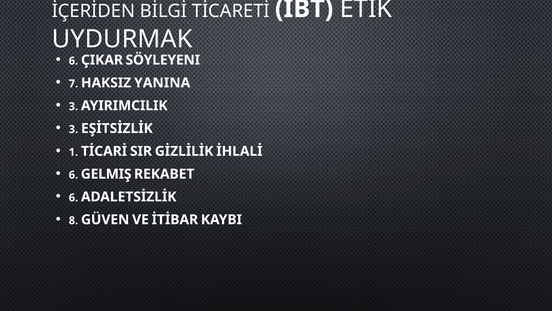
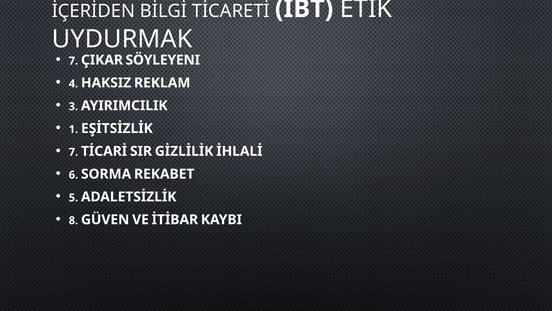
6: 6 -> 7 (73, 61)
7: 7 -> 4 (73, 84)
YANINA: YANINA -> REKLAM (162, 83)
3: 3 -> 1 (73, 129)
1: 1 -> 7 (73, 152)
GELMIŞ: GELMIŞ -> SORMA (106, 174)
6: 6 -> 5 (73, 197)
